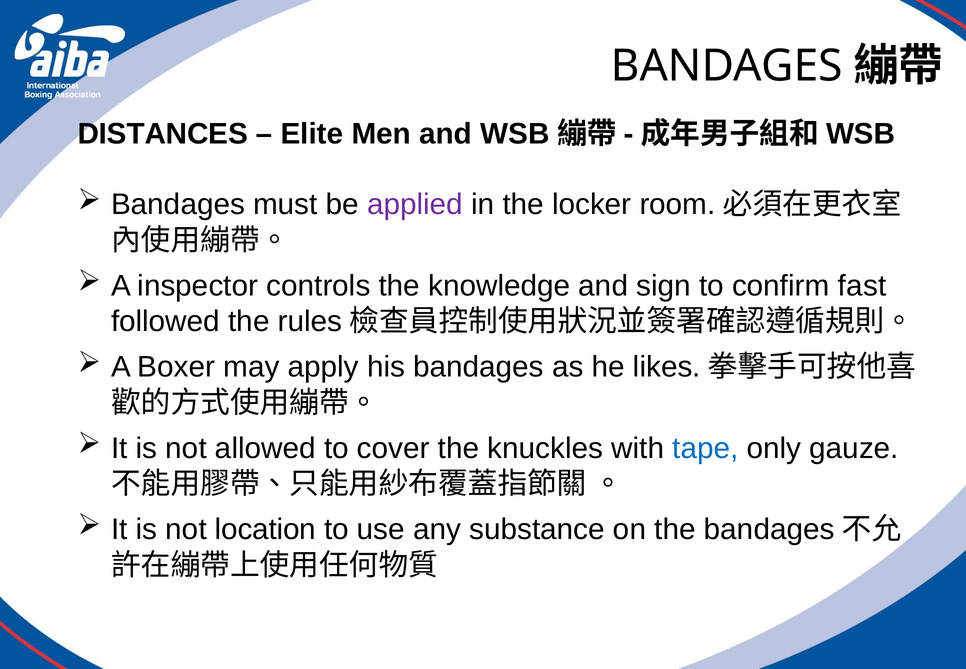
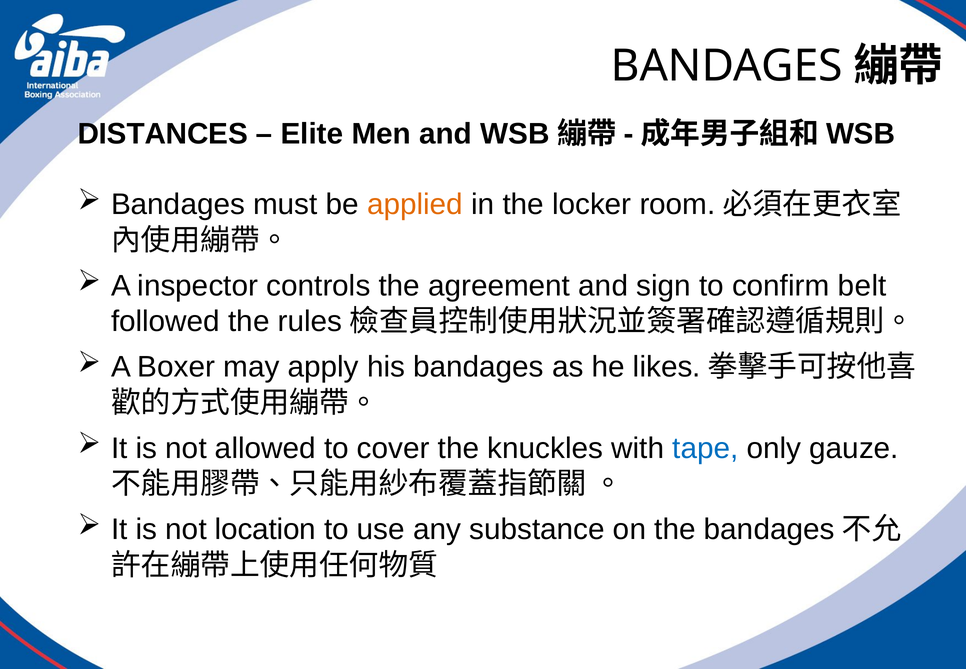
applied colour: purple -> orange (415, 204)
knowledge: knowledge -> agreement (499, 286)
fast: fast -> belt (862, 286)
